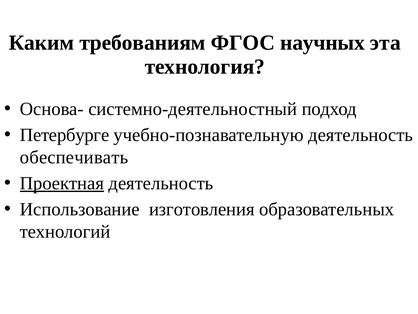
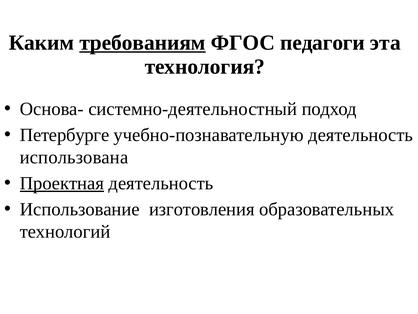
требованиям underline: none -> present (143, 43)
научных: научных -> педагоги (323, 43)
обеспечивать: обеспечивать -> использована (74, 157)
